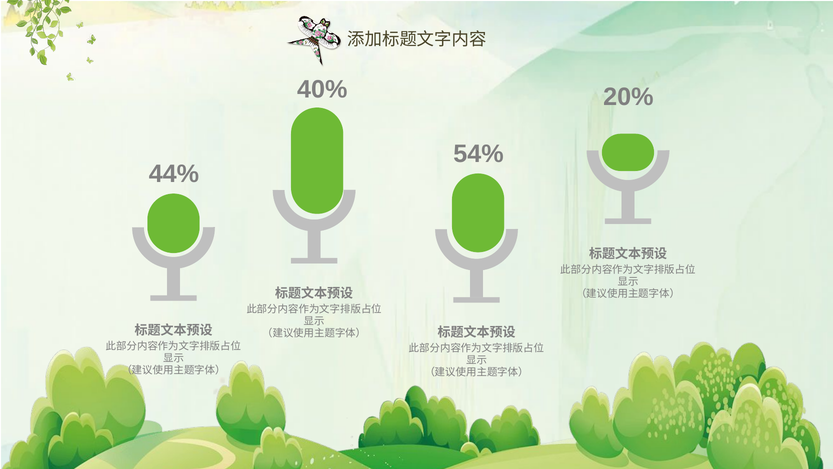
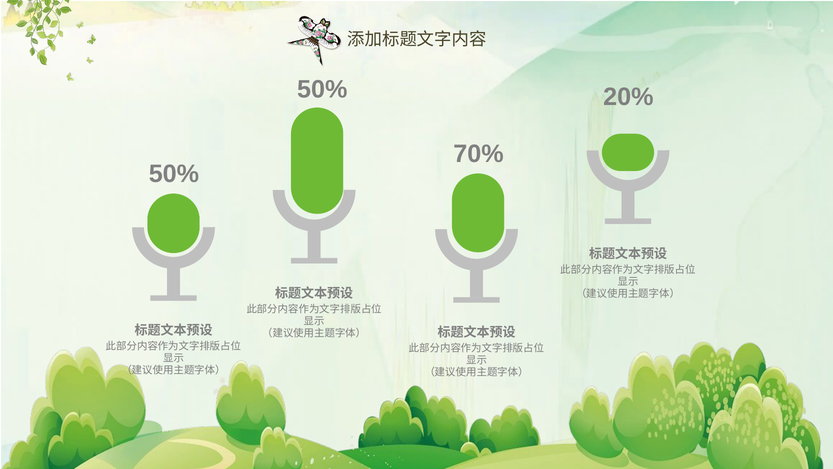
40%: 40% -> 50% (322, 90)
54%: 54% -> 70% (479, 154)
44%: 44% -> 50% (174, 174)
